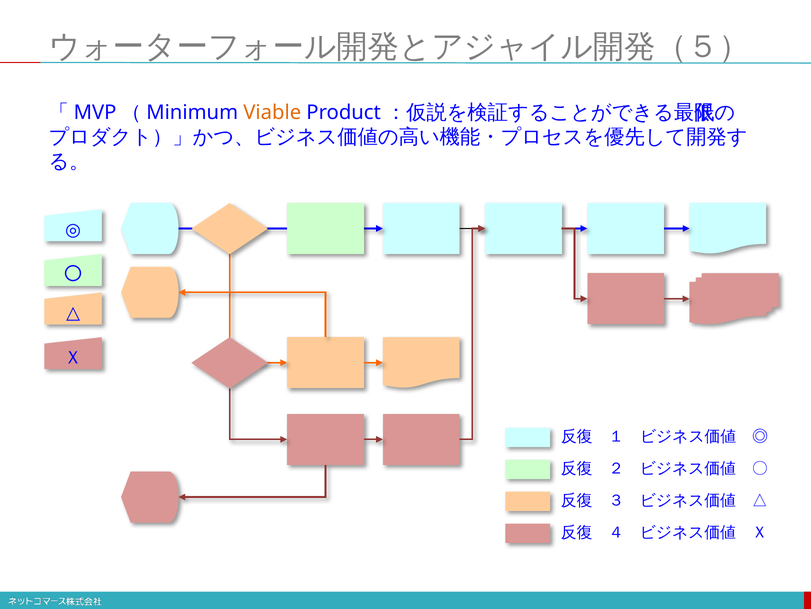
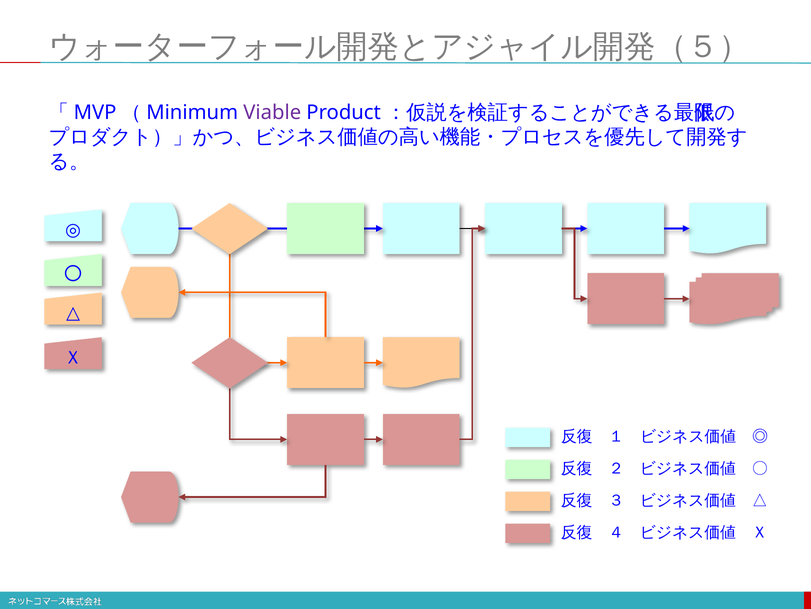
Viable colour: orange -> purple (272, 113)
